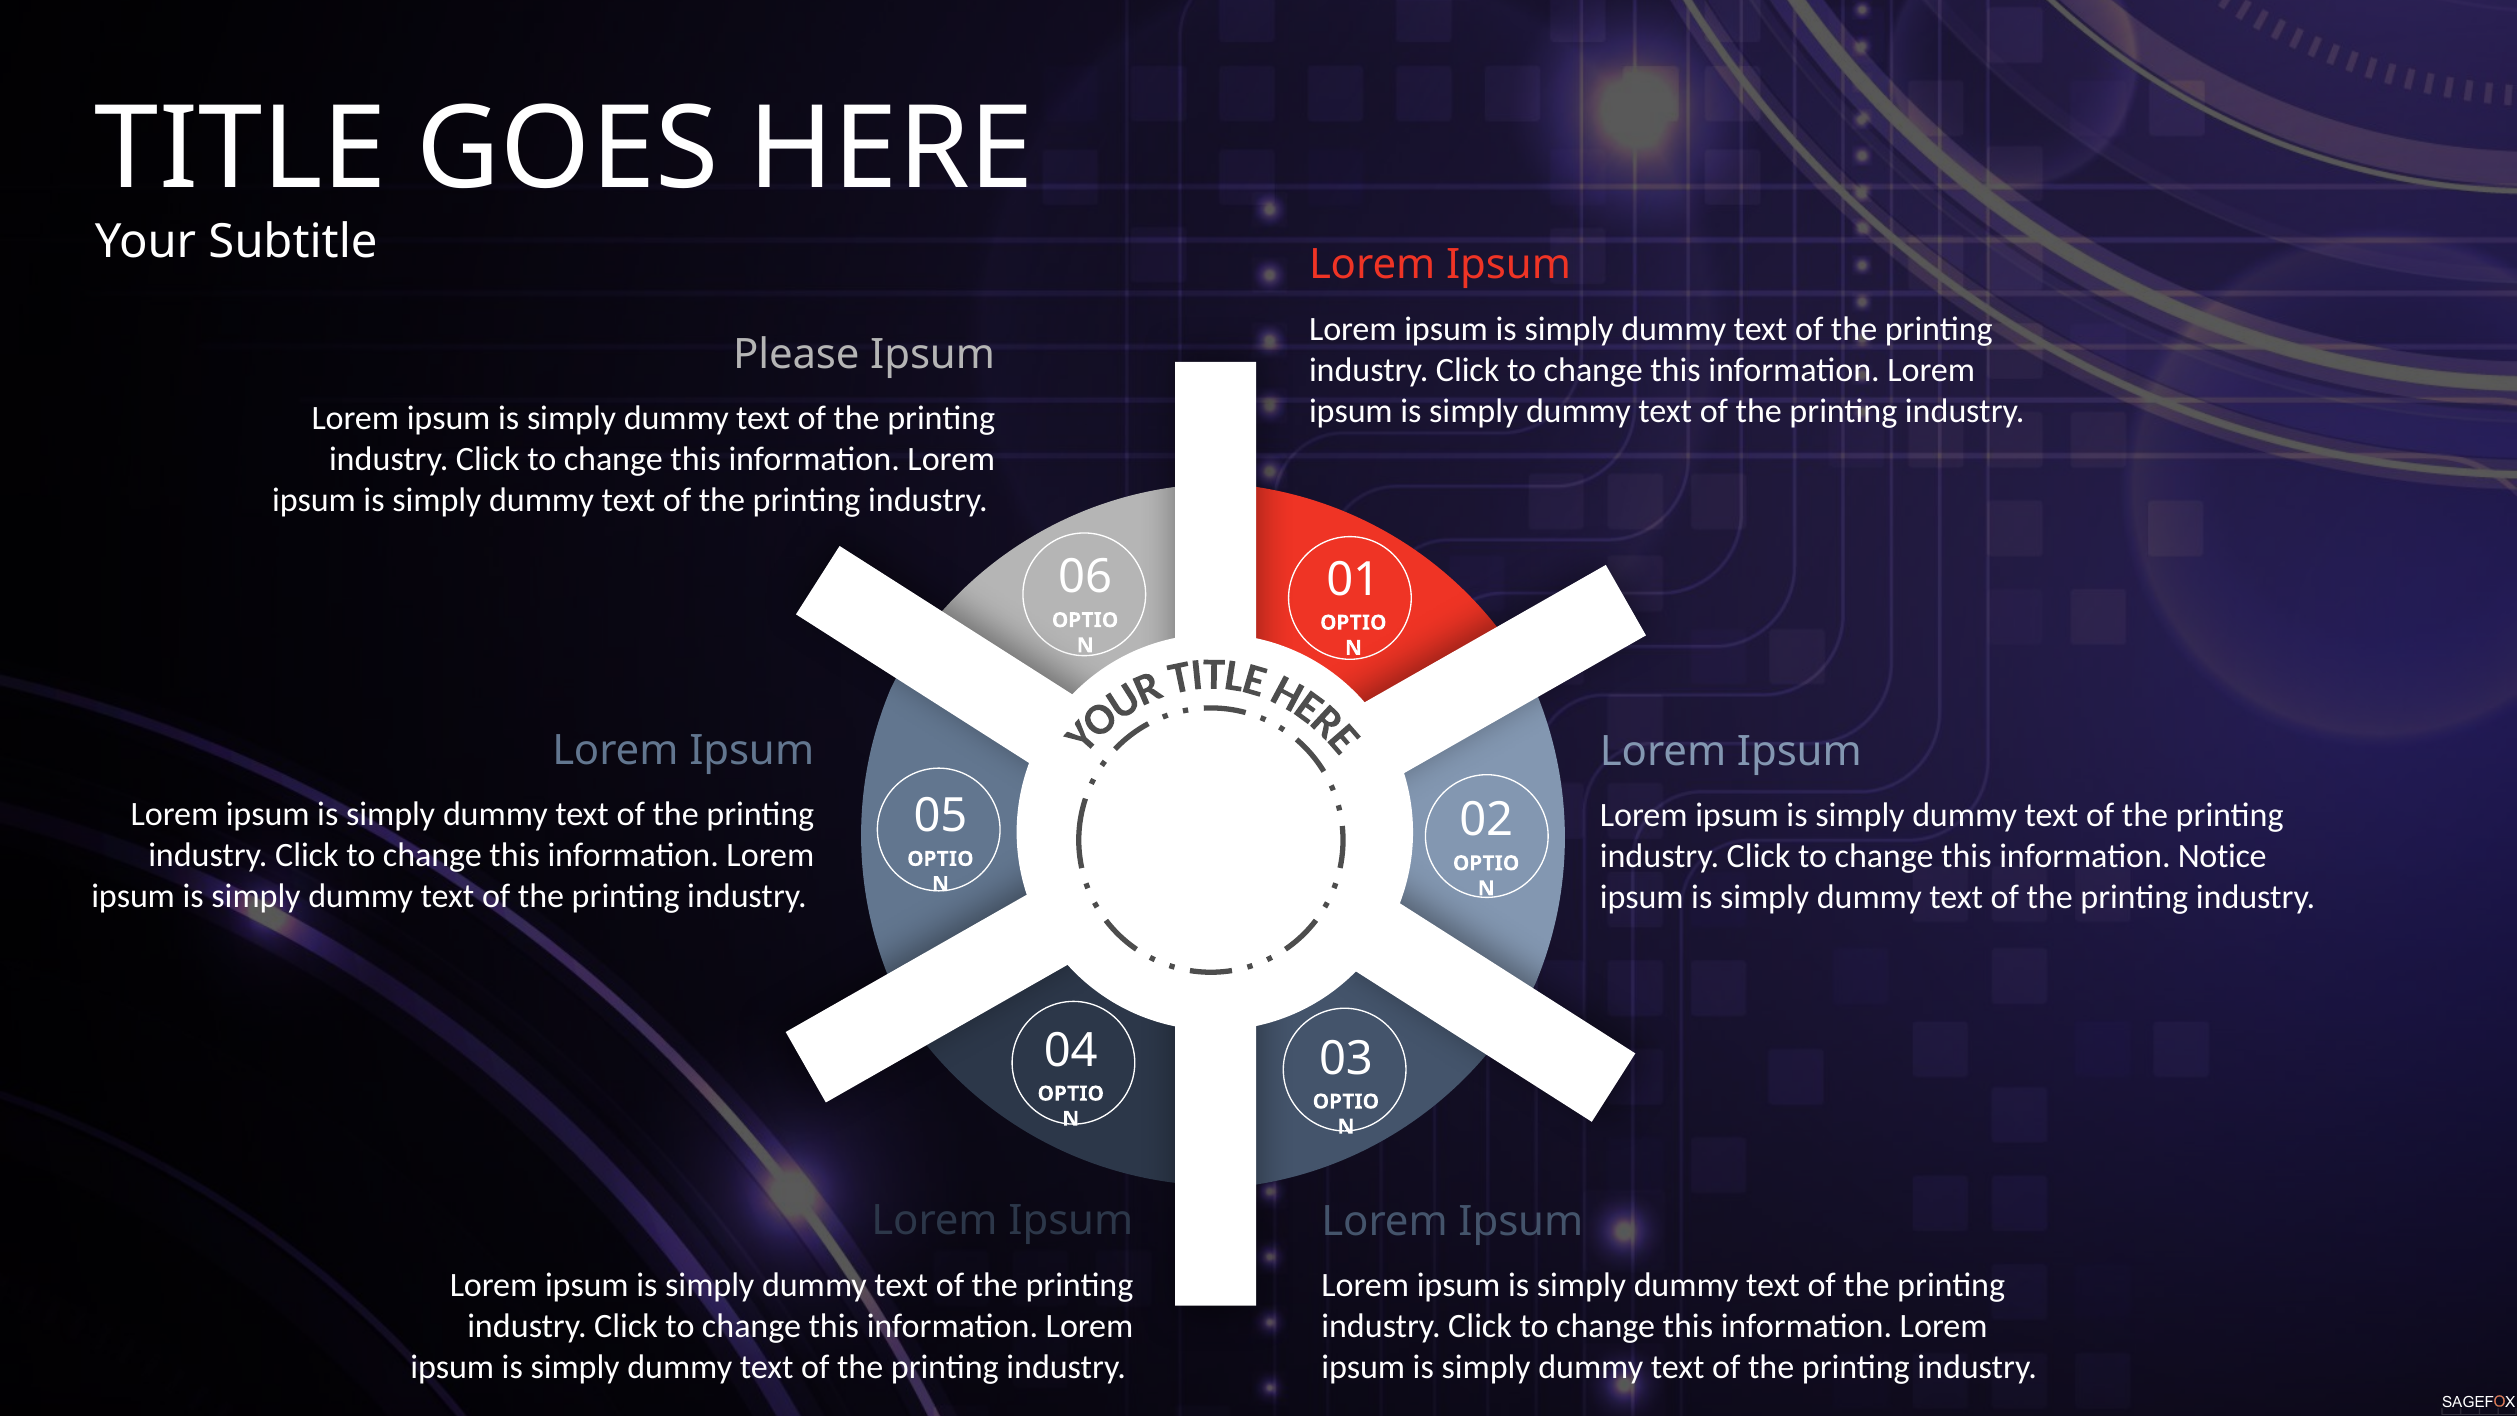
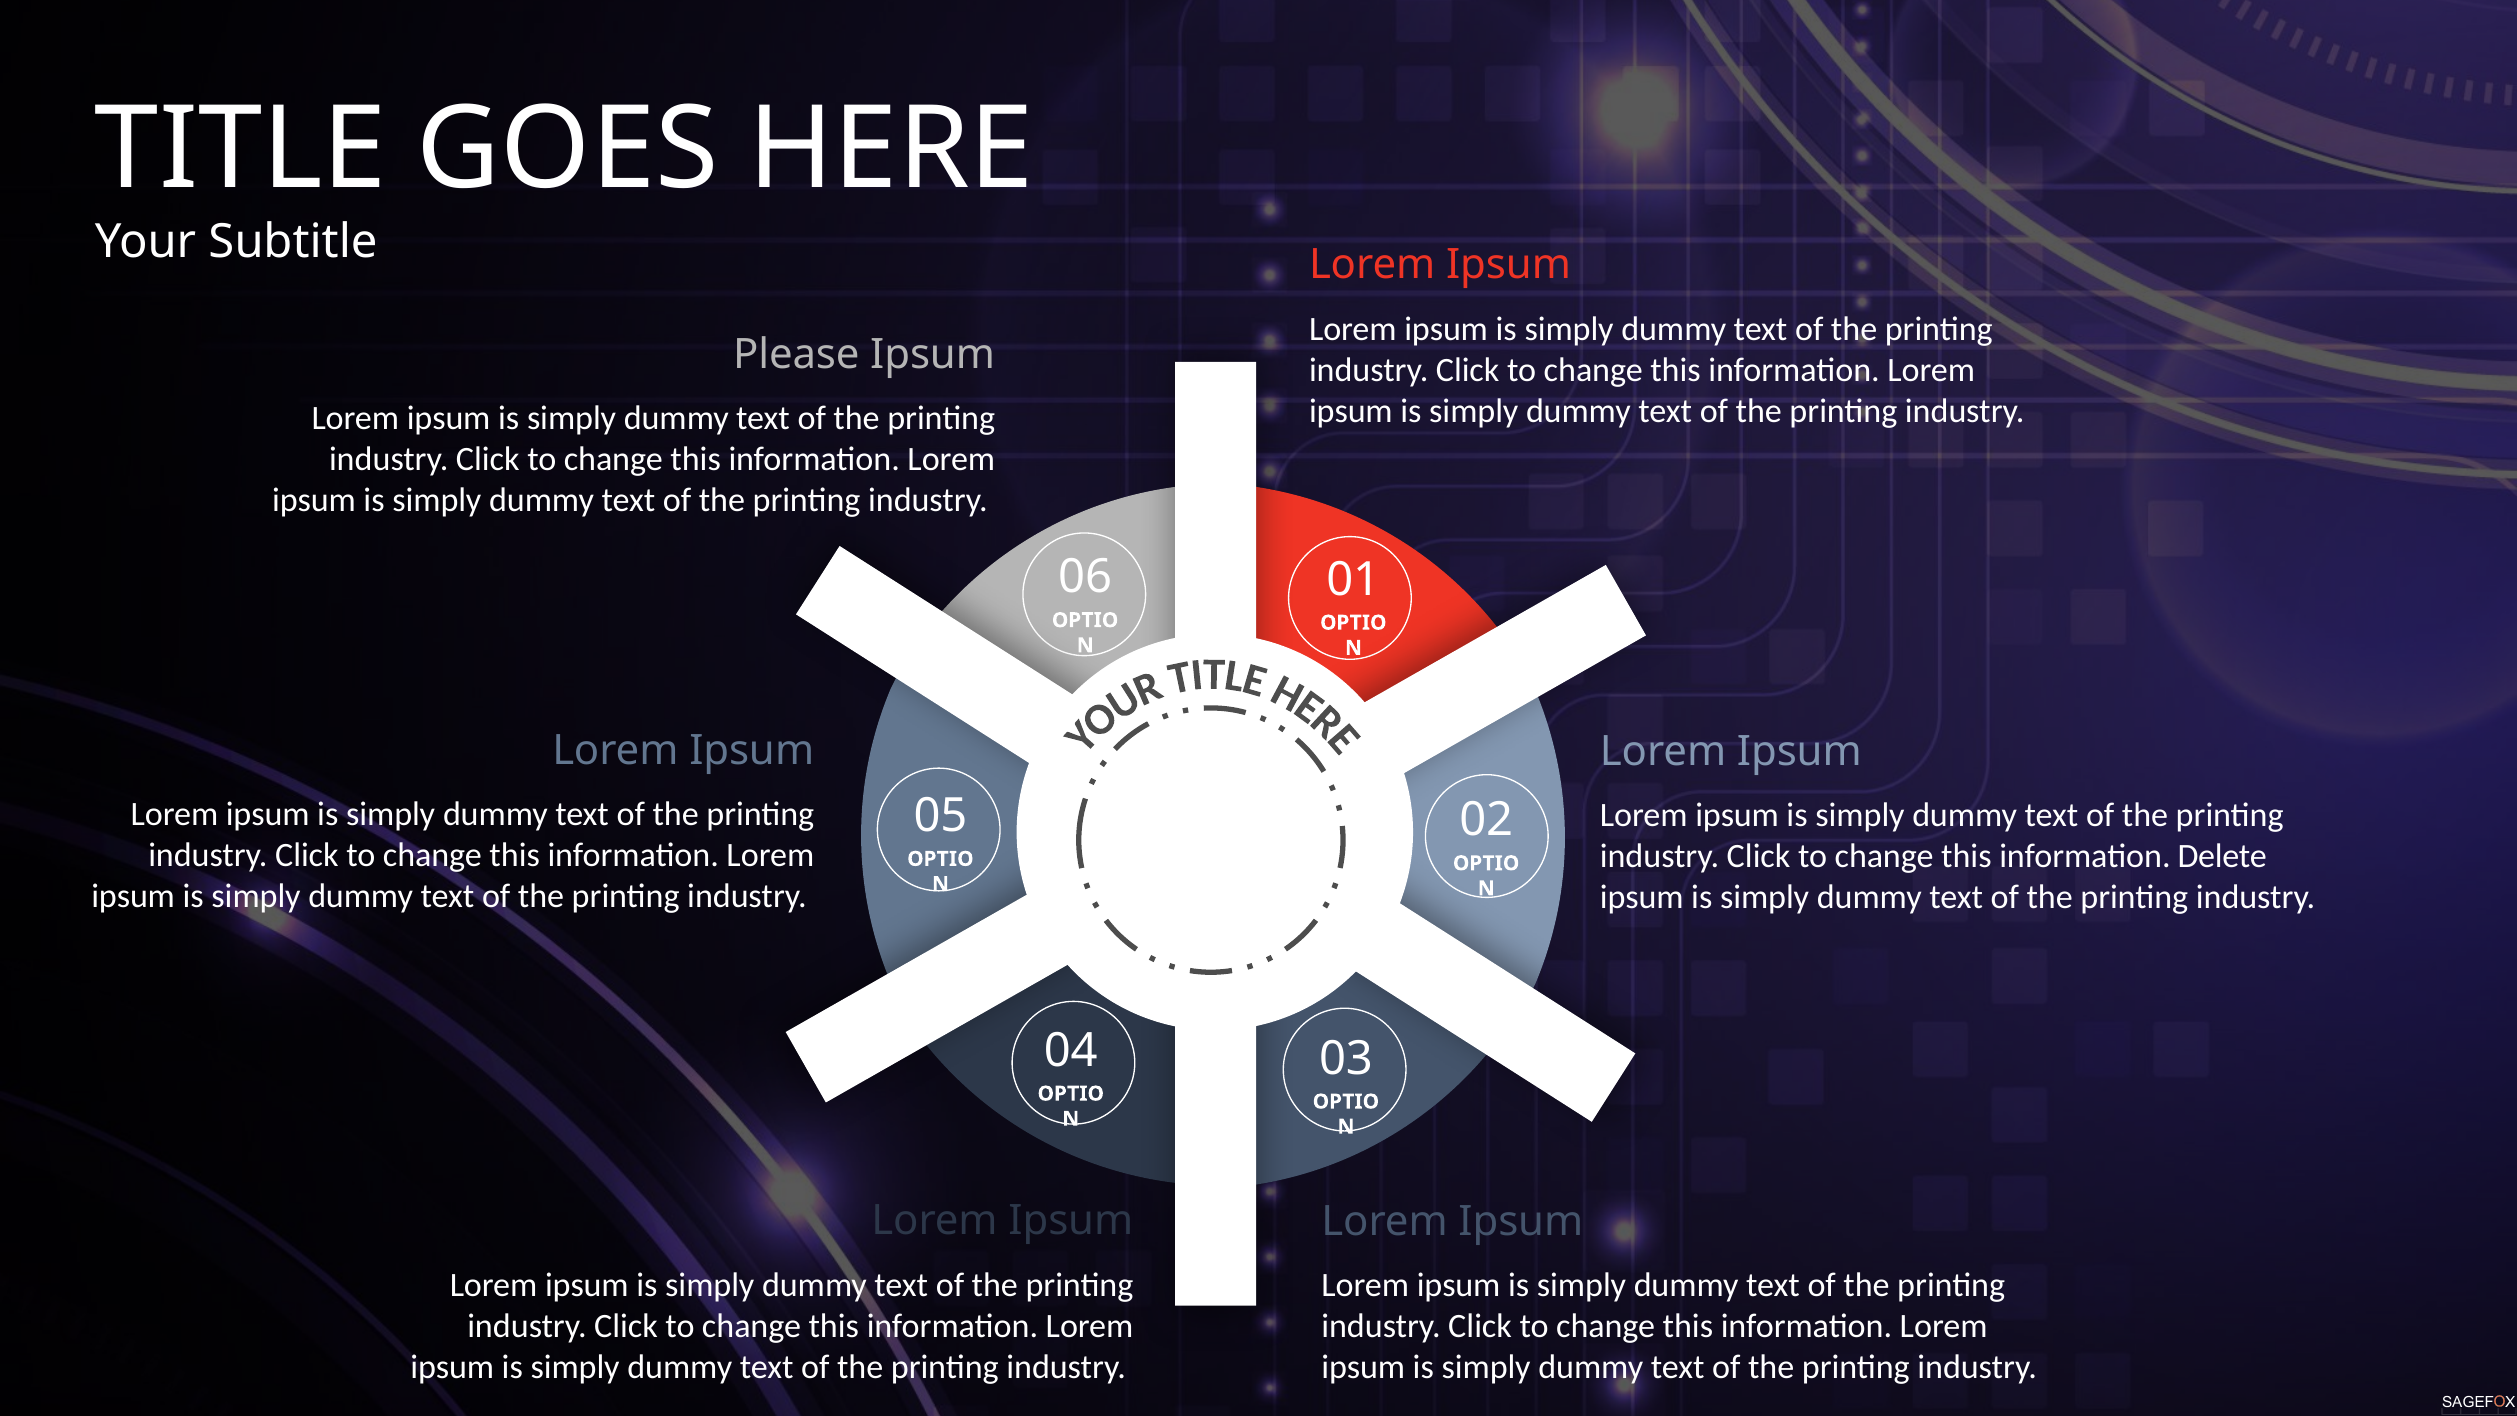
Notice: Notice -> Delete (2222, 856)
